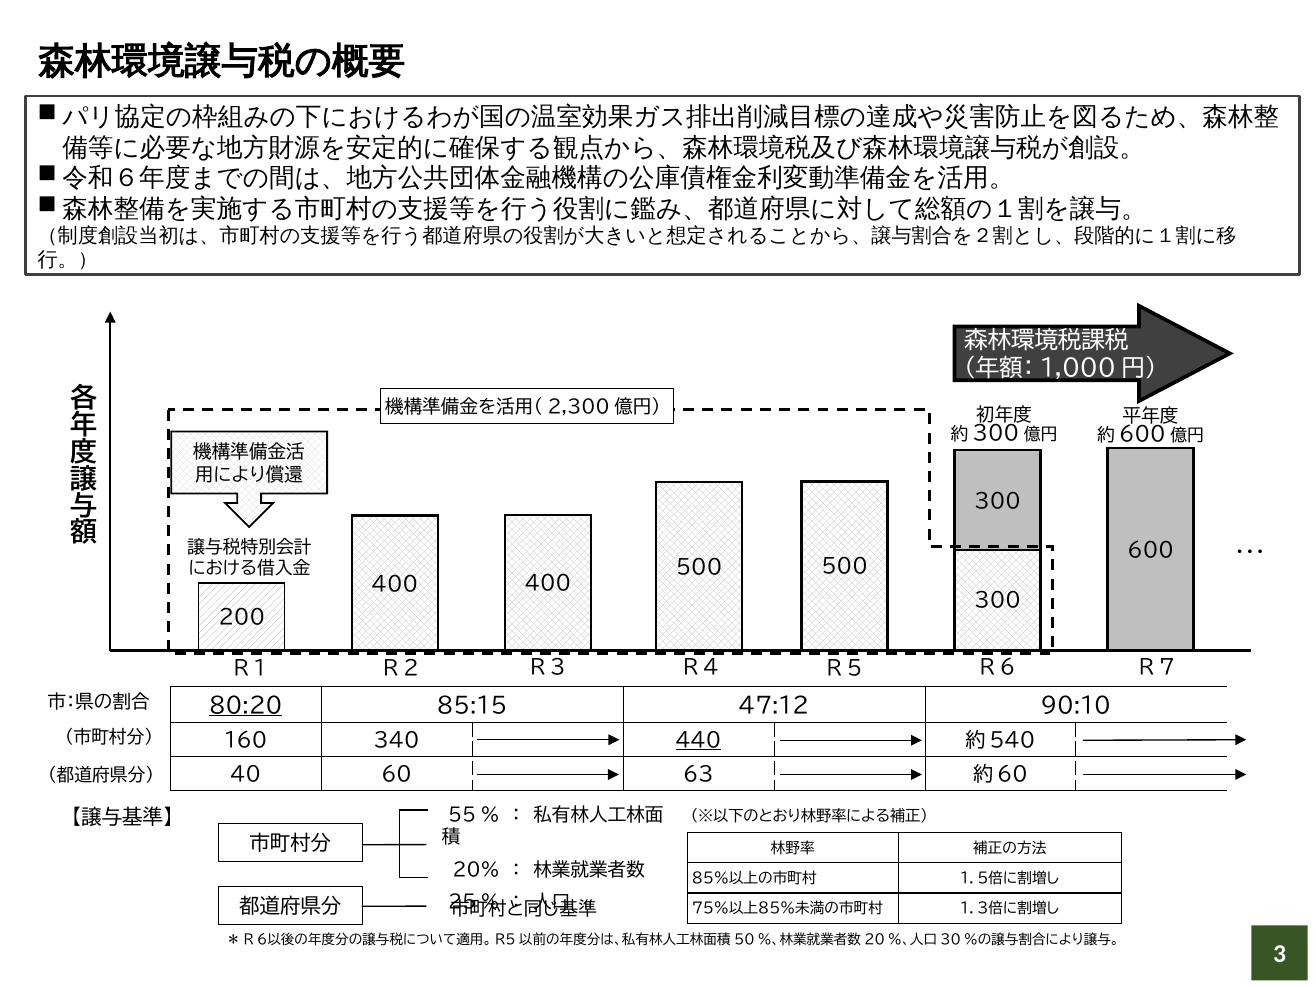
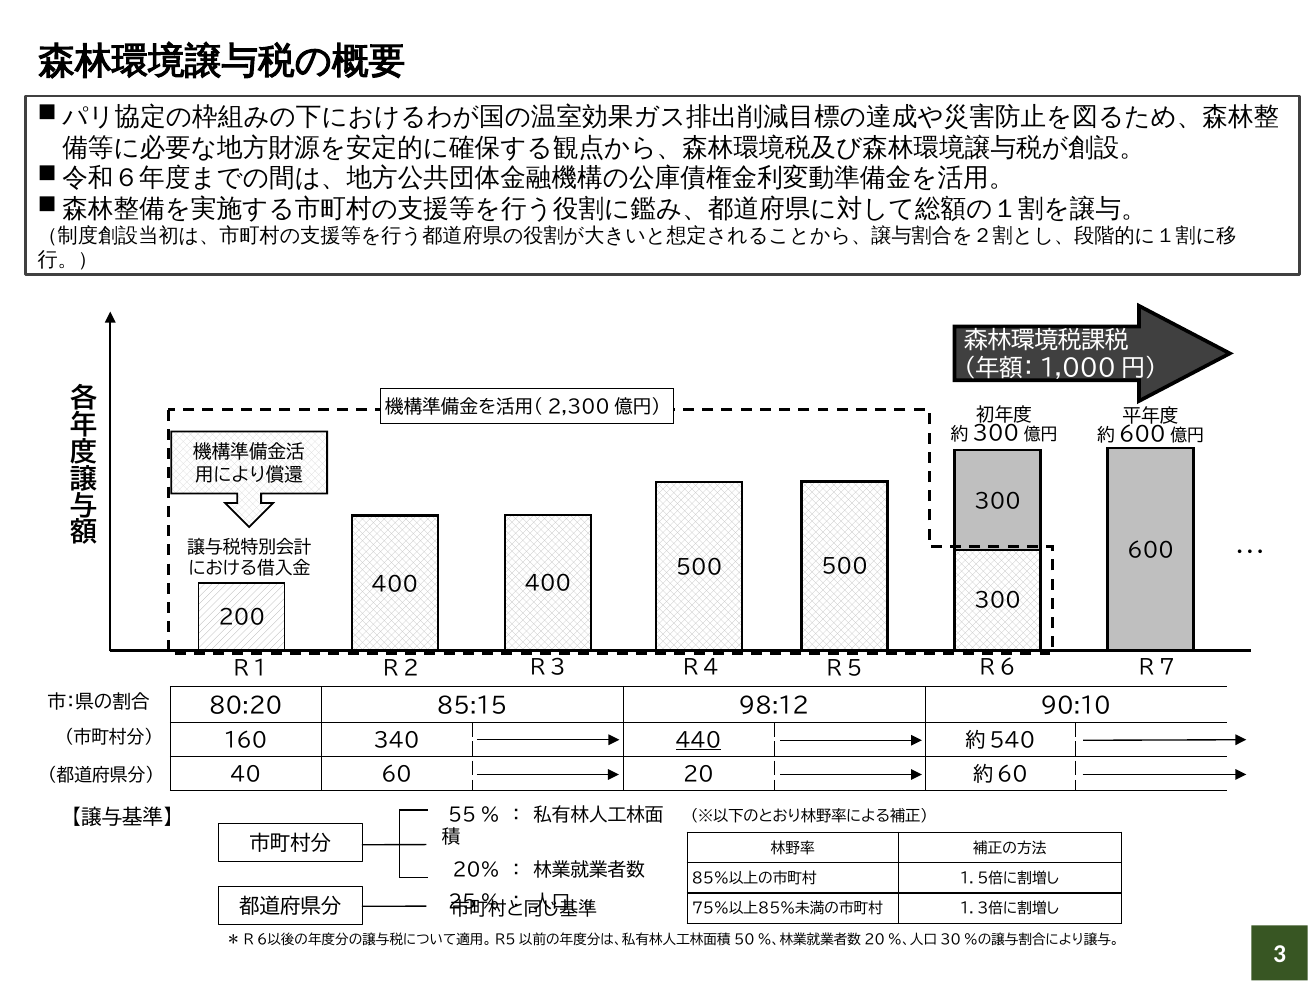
80:20 underline: present -> none (246, 706)
47:12: 47:12 -> 98:12 (774, 706)
63: 63 -> 20 (698, 775)
